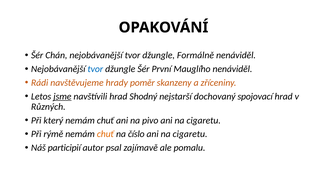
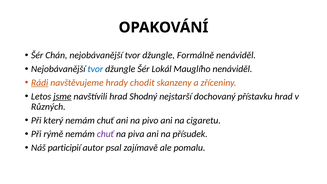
První: První -> Lokál (162, 69)
Rádi underline: none -> present (40, 83)
poměr: poměr -> chodit (142, 83)
spojovací: spojovací -> přístavku (255, 96)
chuť colour: orange -> purple (105, 134)
číslo: číslo -> piva (136, 134)
cigaretu: cigaretu -> přísudek (190, 134)
